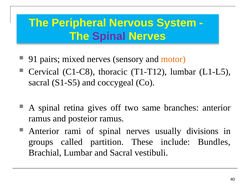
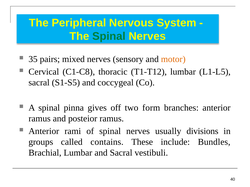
Spinal colour: purple -> green (109, 36)
91: 91 -> 35 (33, 59)
retina: retina -> pinna (74, 108)
same: same -> form (151, 108)
partition: partition -> contains (107, 142)
